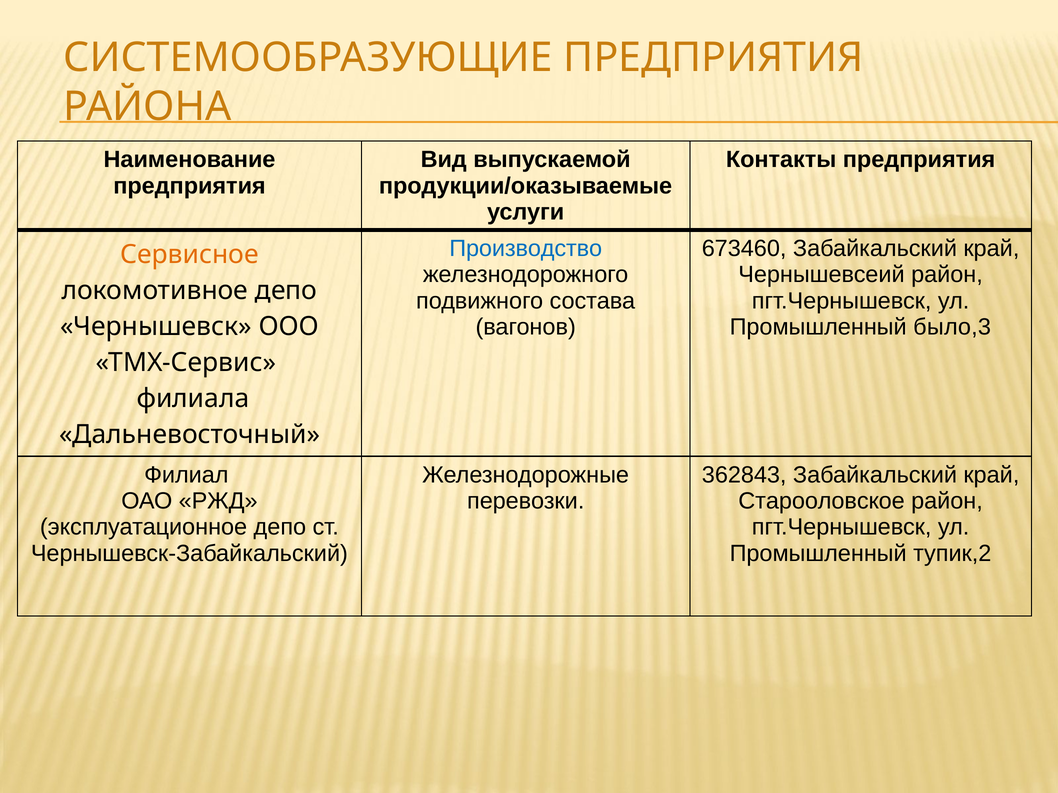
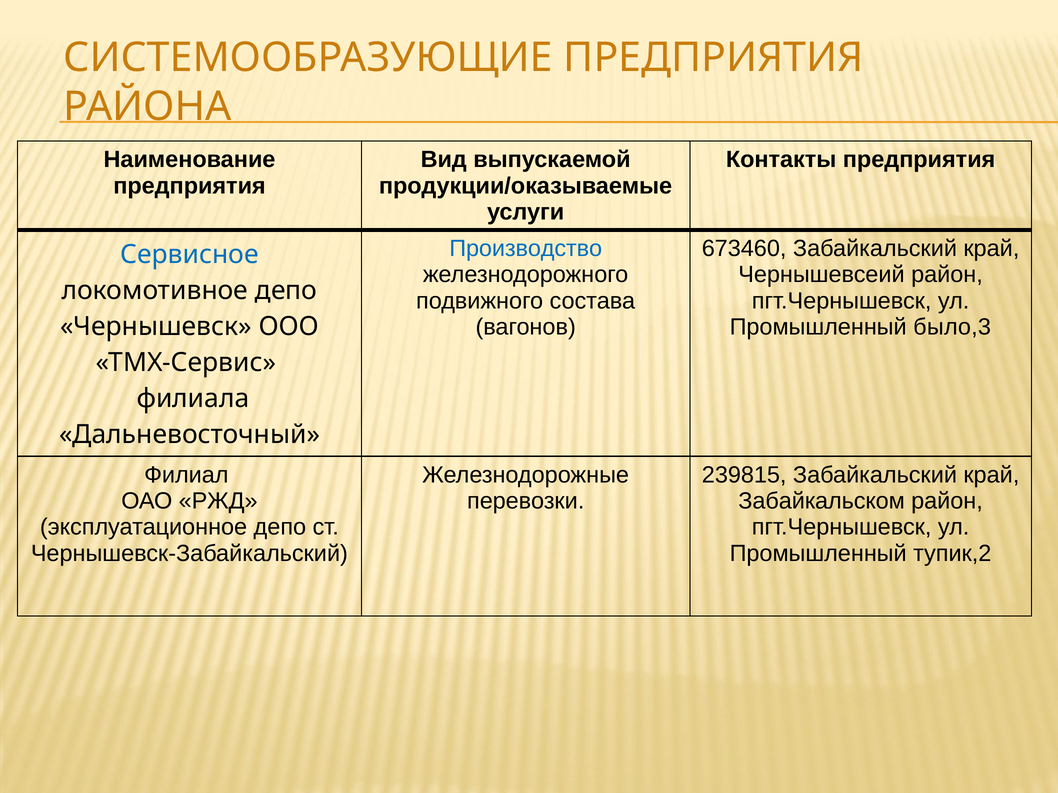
Сервисное colour: orange -> blue (190, 255)
362843: 362843 -> 239815 (744, 475)
Старооловское: Старооловское -> Забайкальском (822, 501)
